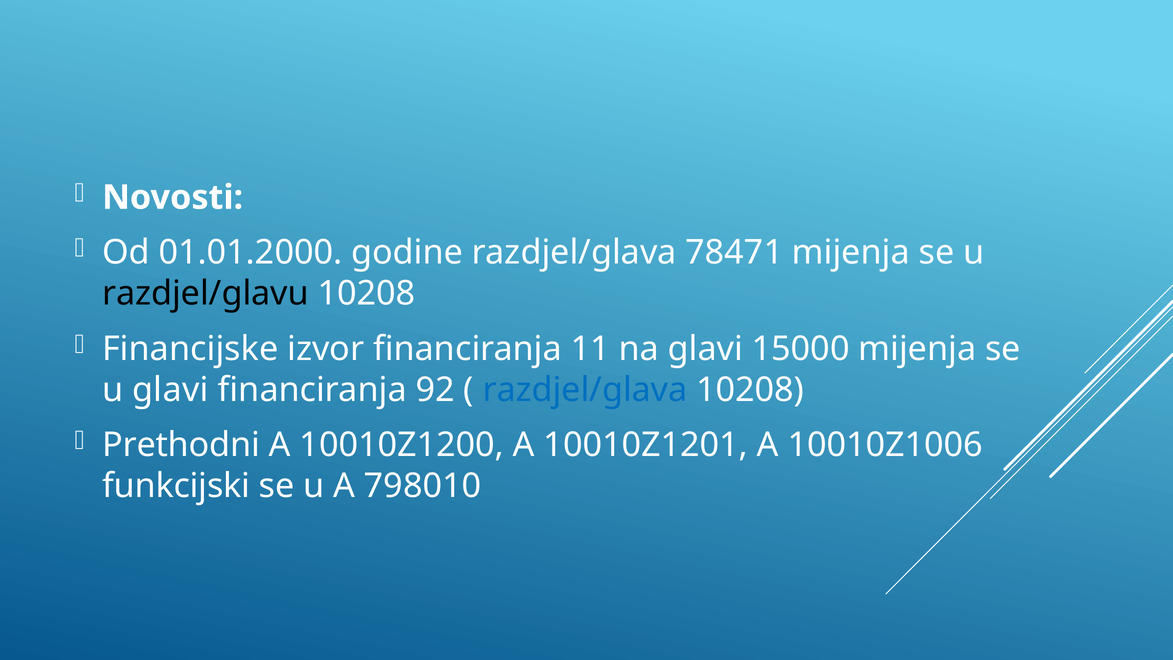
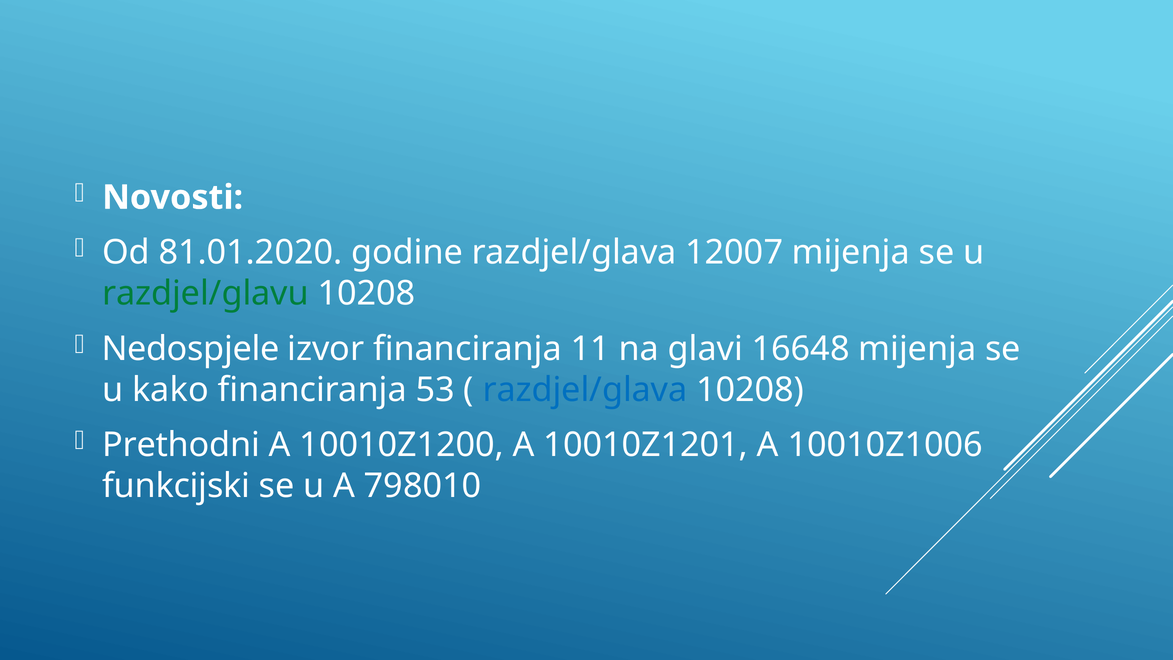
01.01.2000: 01.01.2000 -> 81.01.2020 (250, 253)
78471: 78471 -> 12007 (734, 253)
razdjel/glavu colour: black -> green (205, 294)
Financijske: Financijske -> Nedospjele (190, 349)
15000: 15000 -> 16648 (801, 349)
u glavi: glavi -> kako (170, 390)
92: 92 -> 53 (435, 390)
